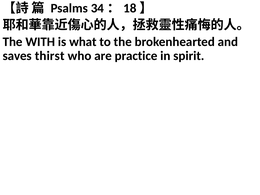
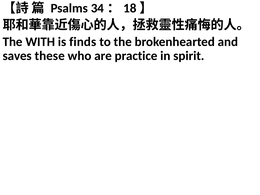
what: what -> finds (83, 42)
thirst: thirst -> these (50, 56)
